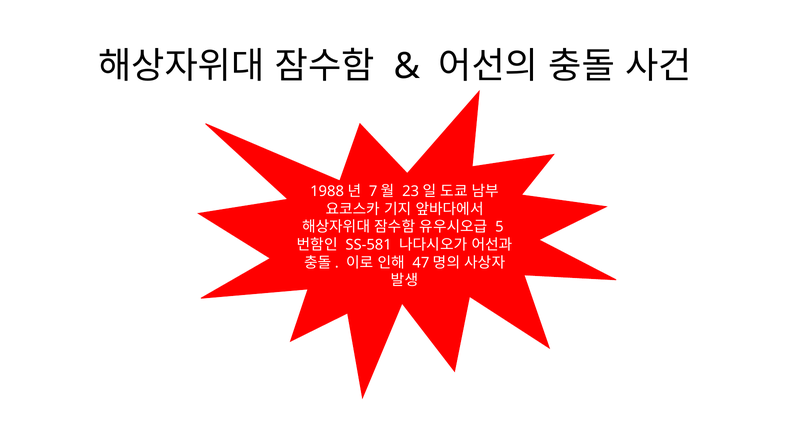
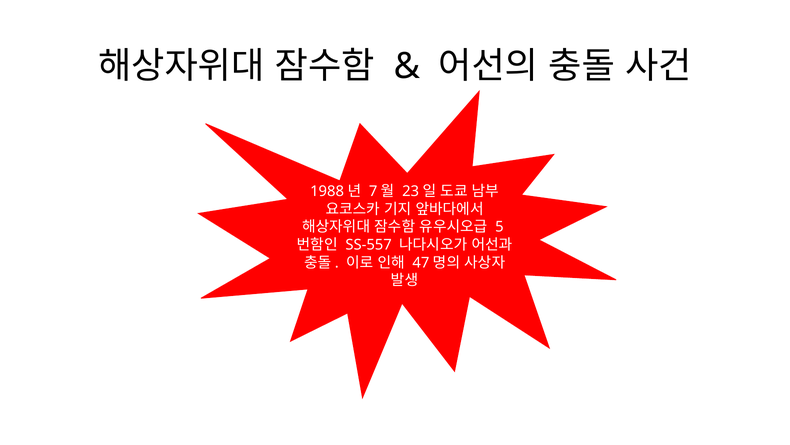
SS-581: SS-581 -> SS-557 (369, 245)
